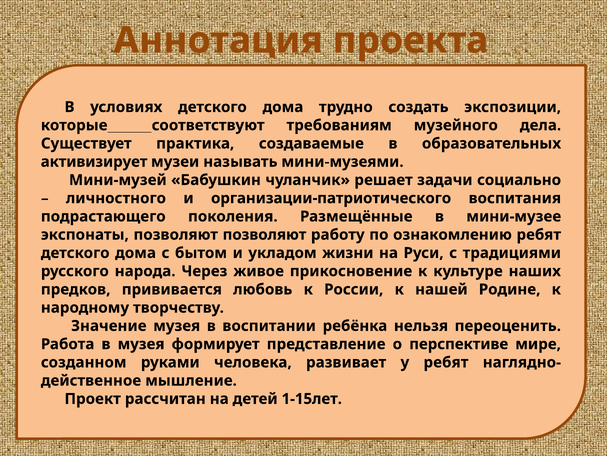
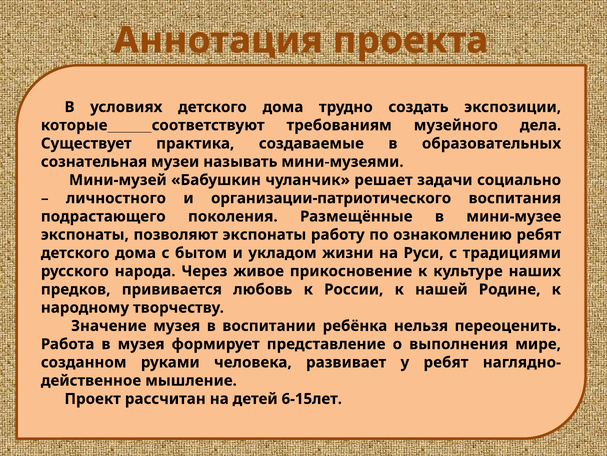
активизирует: активизирует -> сознательная (94, 161)
позволяют позволяют: позволяют -> экспонаты (264, 234)
перспективе: перспективе -> выполнения (459, 344)
1-15лет: 1-15лет -> 6-15лет (312, 398)
